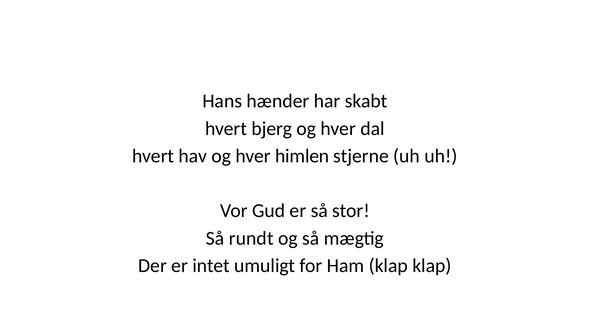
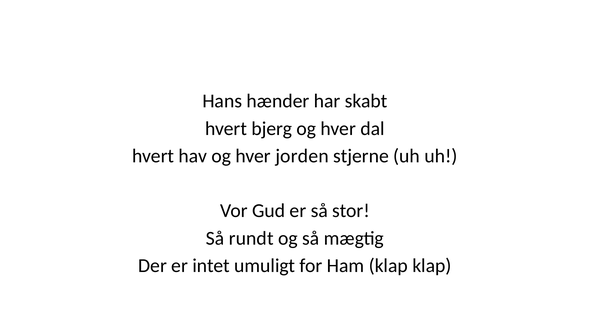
himlen: himlen -> jorden (302, 156)
